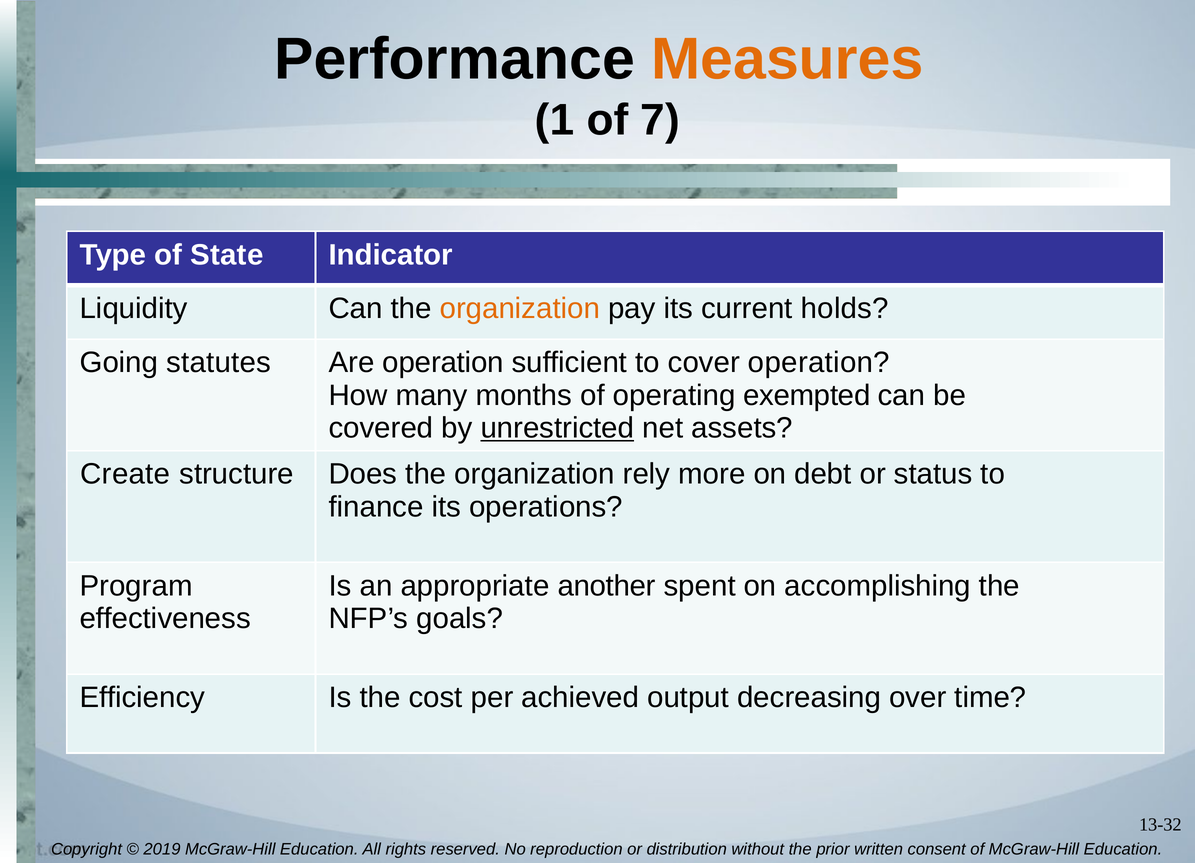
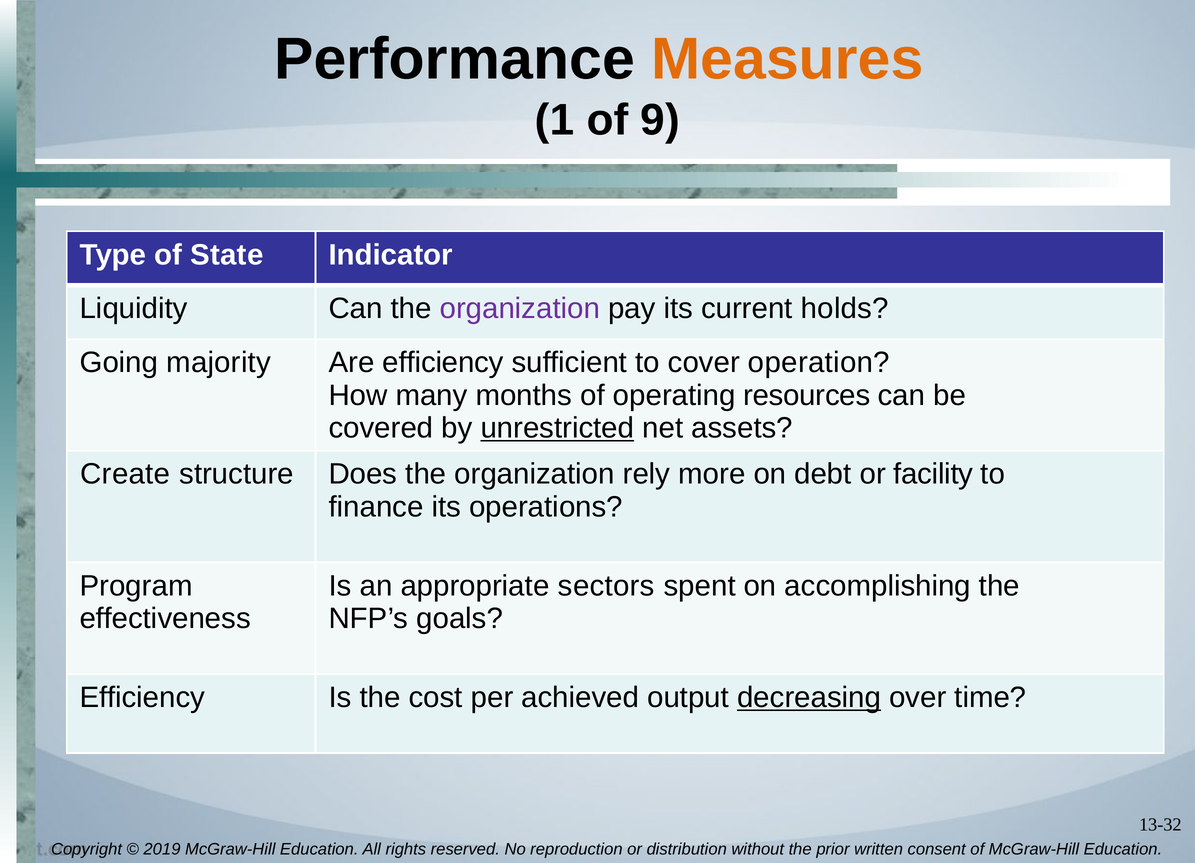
7: 7 -> 9 (660, 120)
organization colour: orange -> purple (520, 309)
statutes: statutes -> majority (219, 363)
Are operation: operation -> efficiency (443, 363)
exempted: exempted -> resources (807, 395)
status: status -> facility (933, 474)
another: another -> sectors (606, 586)
decreasing underline: none -> present (809, 698)
